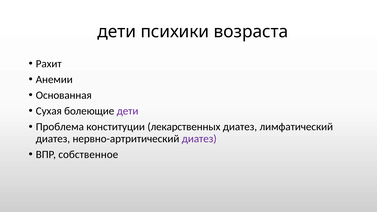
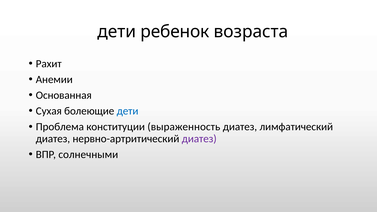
психики: психики -> ребенок (175, 32)
дети colour: purple -> blue (128, 111)
лекарственных: лекарственных -> выраженность (184, 127)
собственное: собственное -> солнечными (88, 154)
